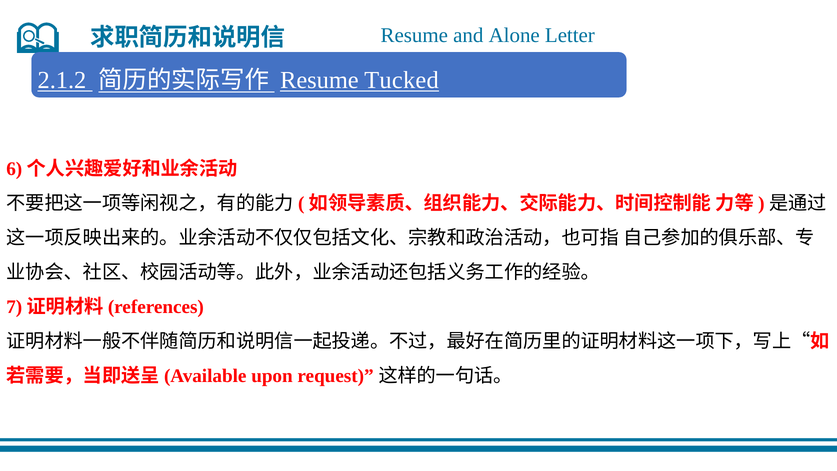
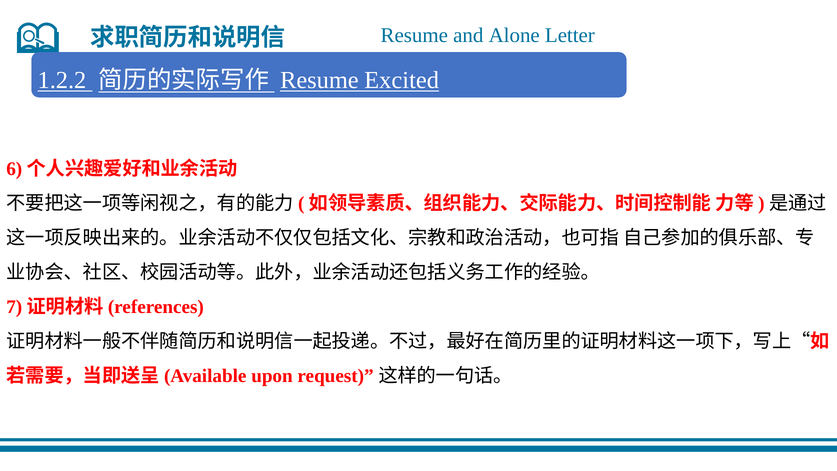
2.1.2: 2.1.2 -> 1.2.2 (62, 80)
Tucked: Tucked -> Excited (402, 80)
